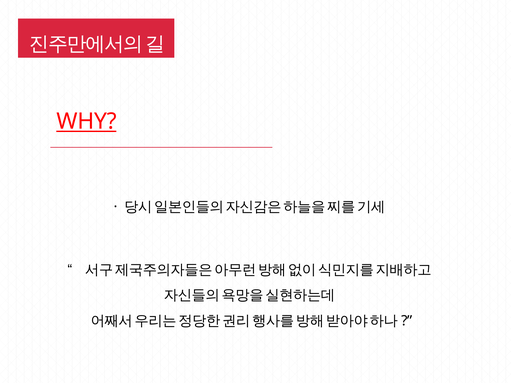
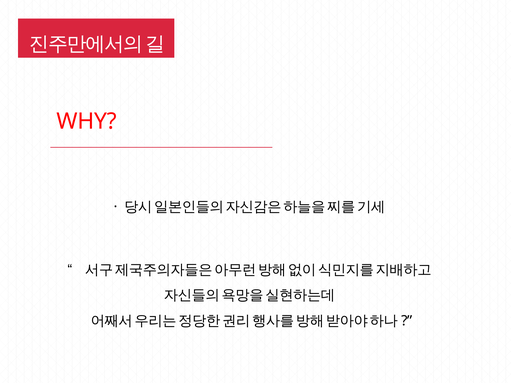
WHY underline: present -> none (87, 122)
